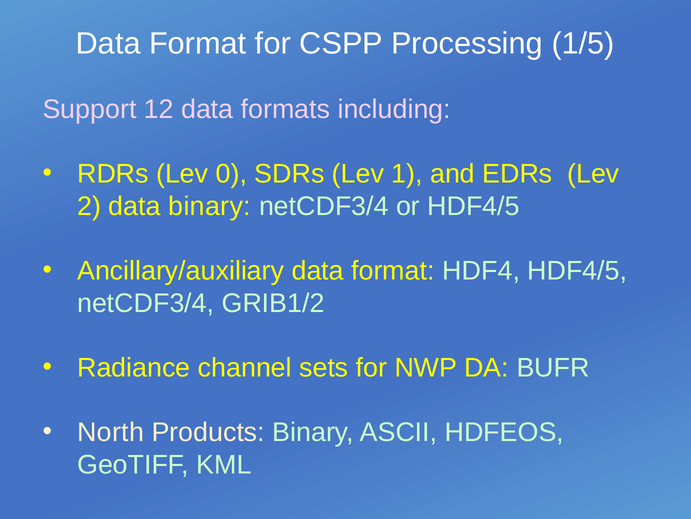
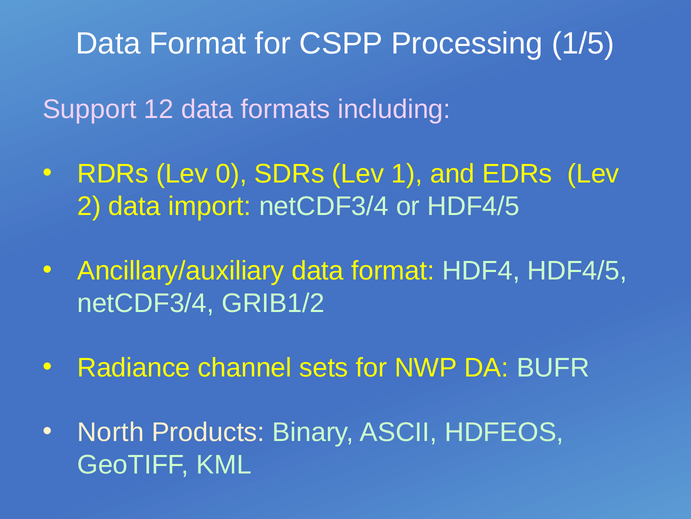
data binary: binary -> import (210, 206)
